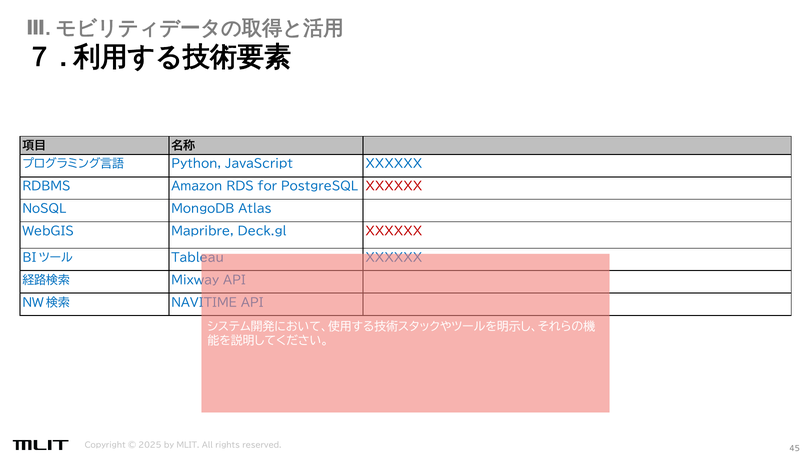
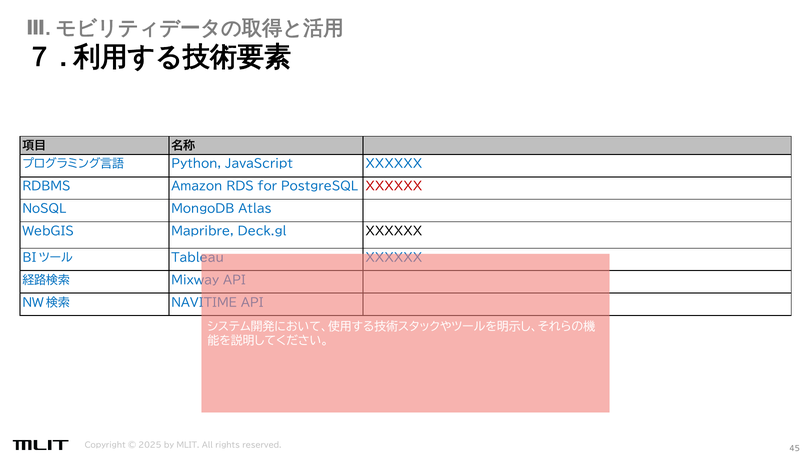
XXXXXX colour: red -> black (394, 232)
